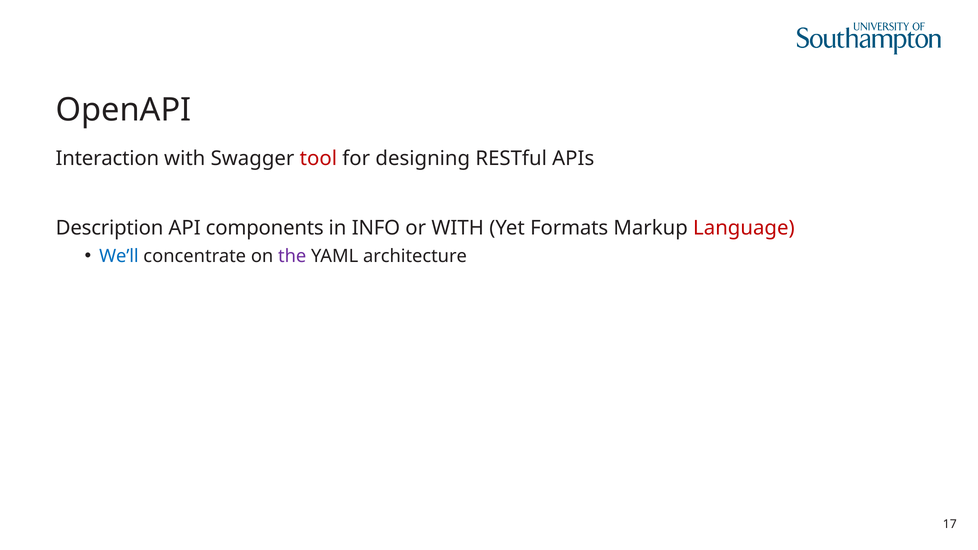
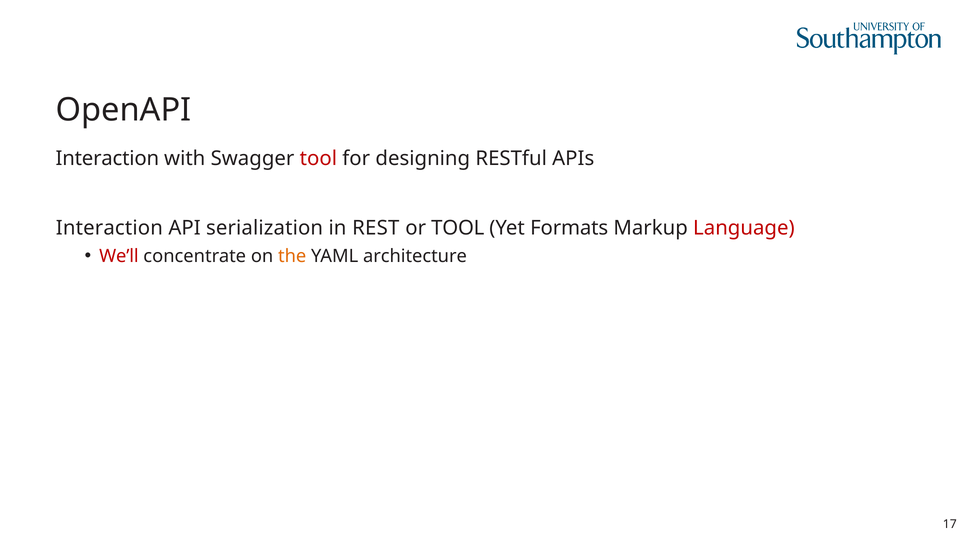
Description: Description -> Interaction (109, 228)
components: components -> serialization (265, 228)
INFO: INFO -> REST (376, 228)
or WITH: WITH -> TOOL (458, 228)
We’ll colour: blue -> red (119, 256)
the colour: purple -> orange (292, 256)
